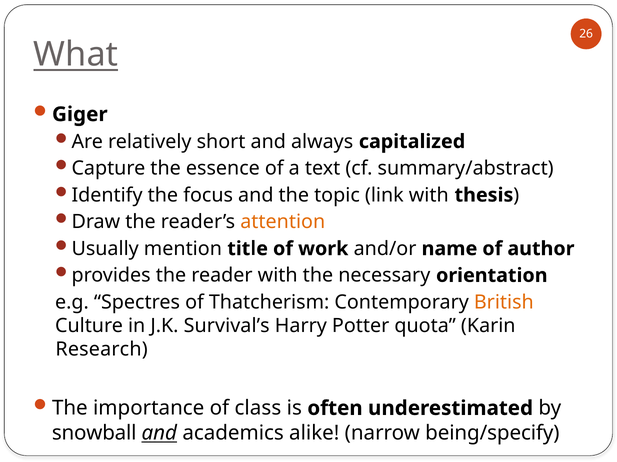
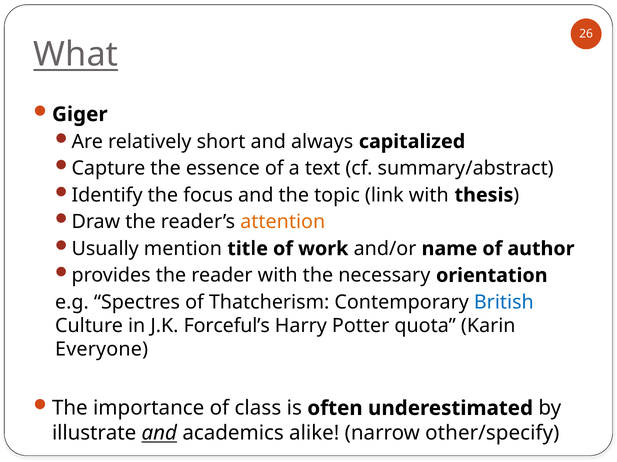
British colour: orange -> blue (504, 303)
Survival’s: Survival’s -> Forceful’s (227, 326)
Research: Research -> Everyone (102, 350)
snowball: snowball -> illustrate (94, 434)
being/specify: being/specify -> other/specify (492, 434)
